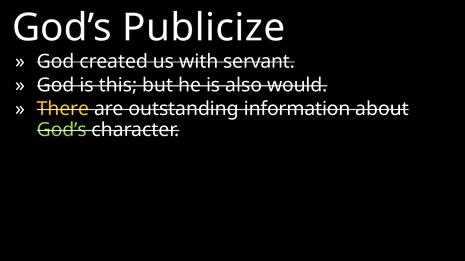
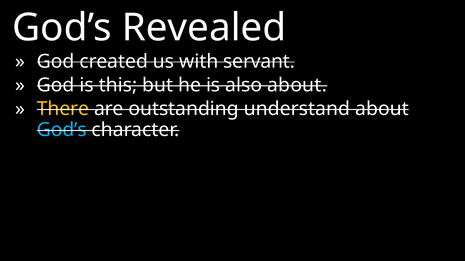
Publicize: Publicize -> Revealed (204, 28)
also would: would -> about (297, 85)
information: information -> understand (297, 109)
God’s colour: light green -> light blue (62, 130)
